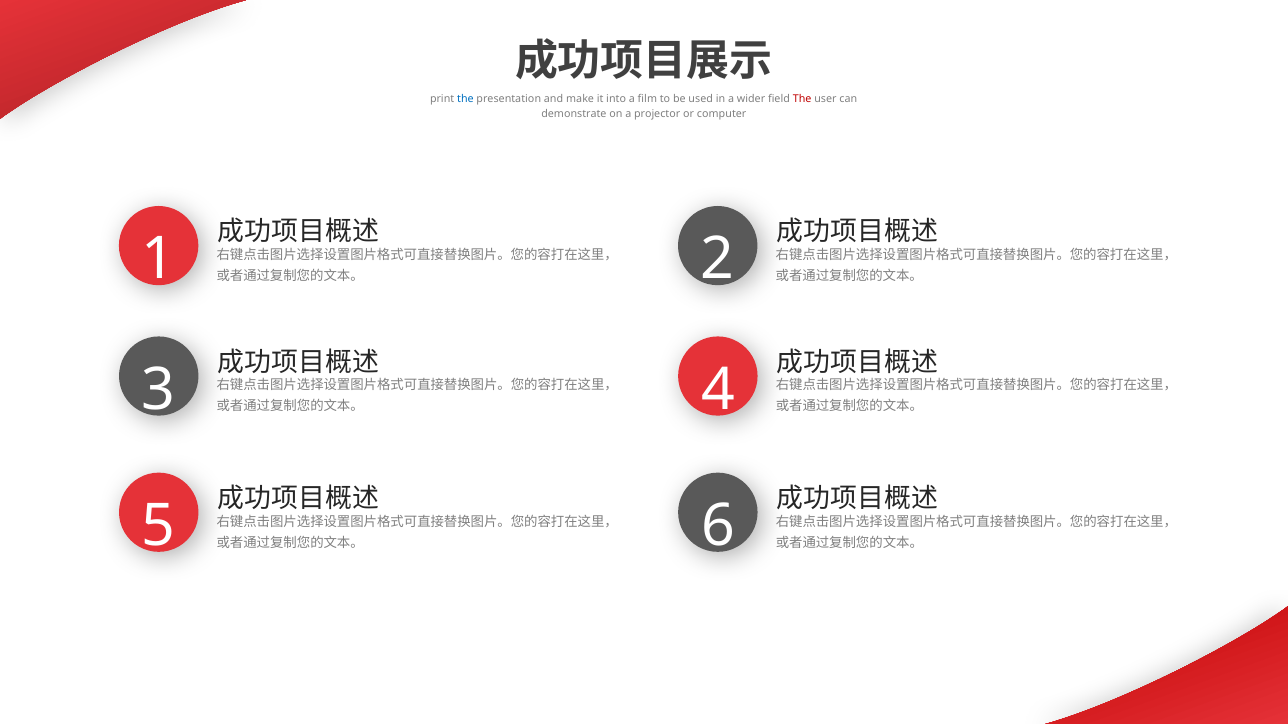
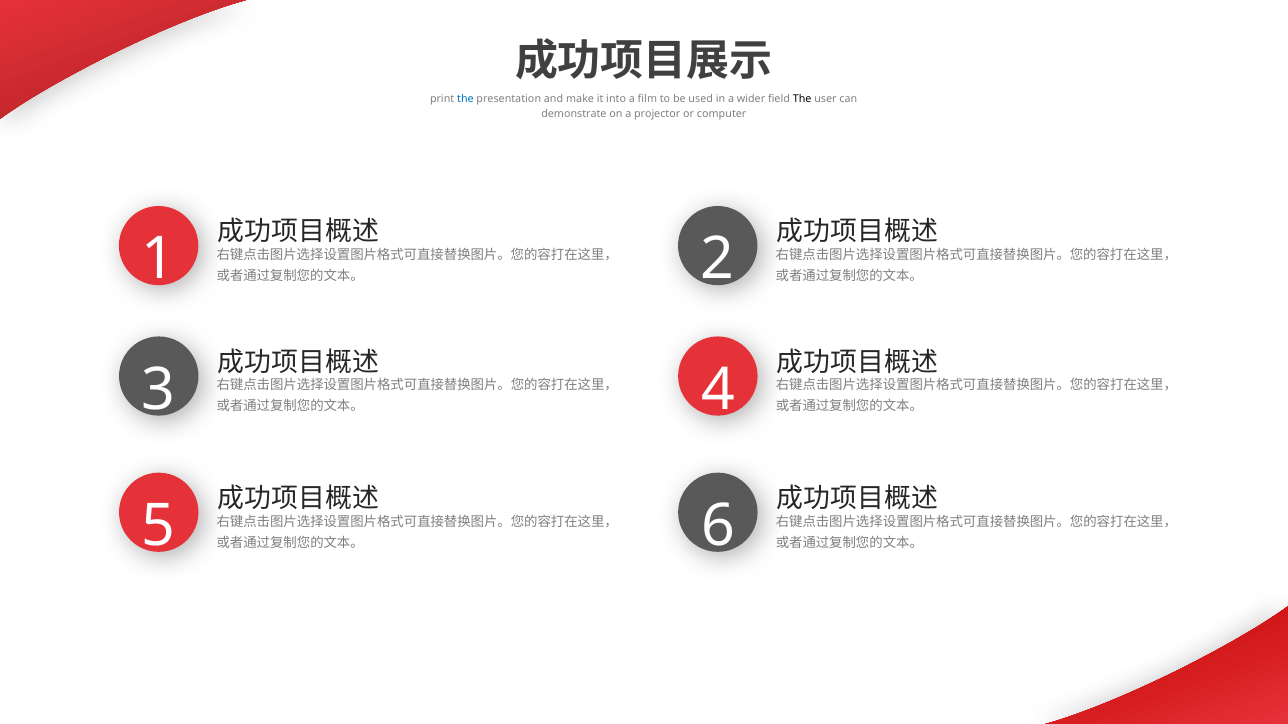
The colour: red -> black (802, 99)
